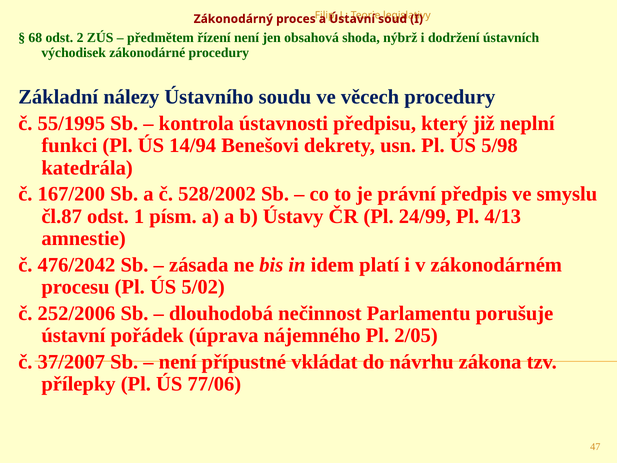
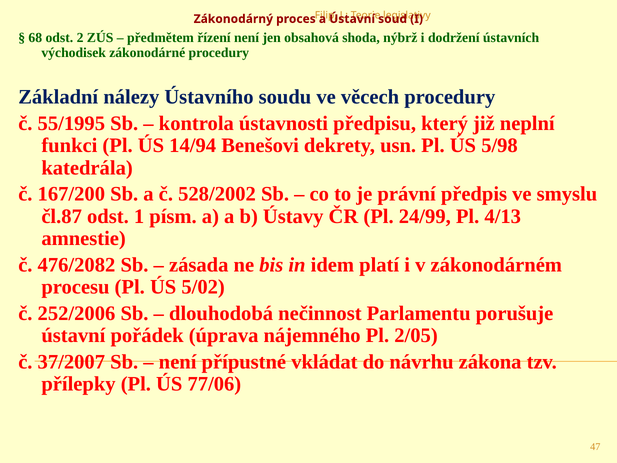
476/2042: 476/2042 -> 476/2082 (76, 265)
